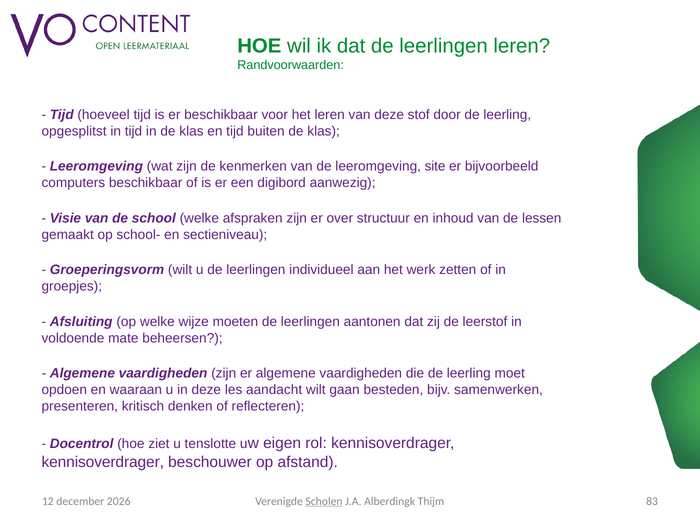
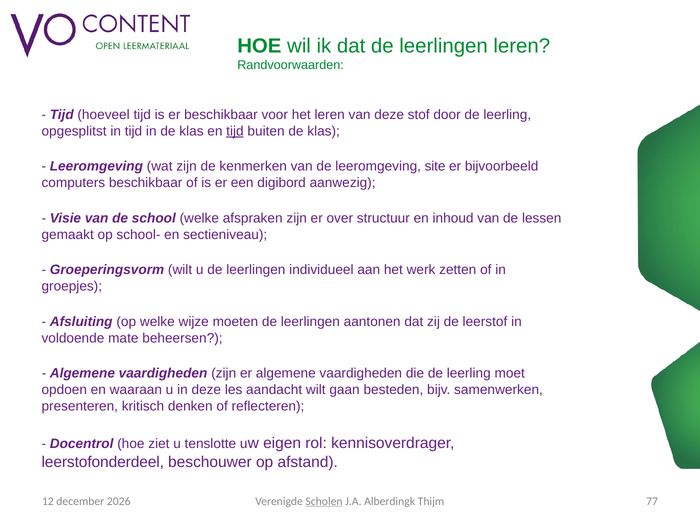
tijd underline: none -> present (235, 131)
kennisoverdrager: kennisoverdrager -> leerstofonderdeel (103, 462)
83: 83 -> 77 (652, 501)
